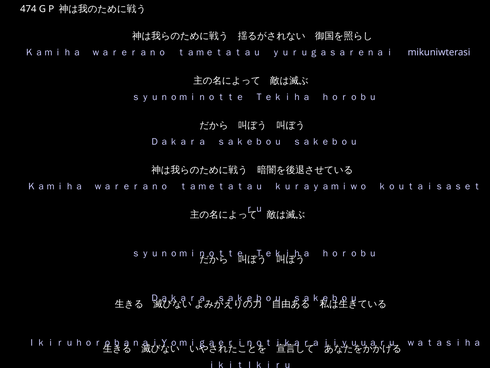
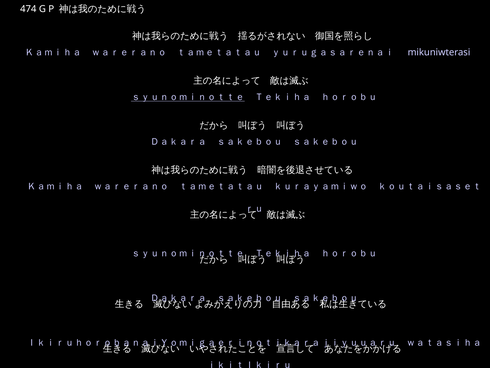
ｓｙｕｎｏｍｉｎｏｔｔｅ underline: none -> present (188, 97)
